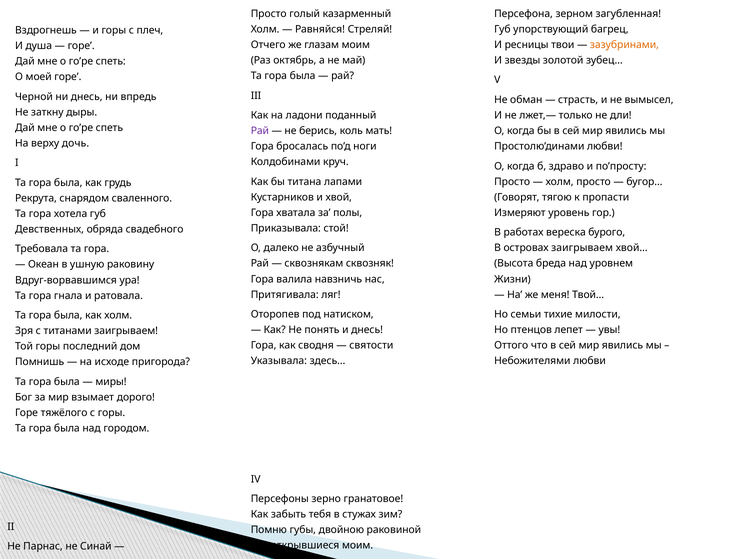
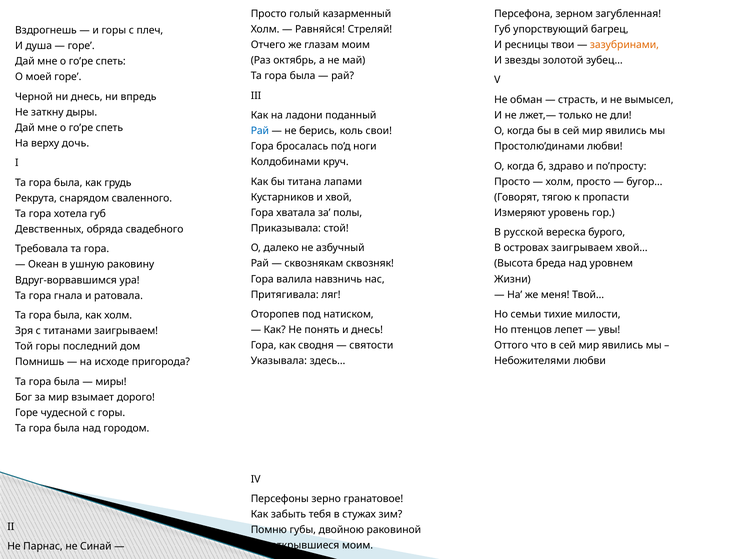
Рай colour: purple -> blue (260, 131)
мать: мать -> свои (379, 131)
работах: работах -> русской (524, 232)
тяжёлого: тяжёлого -> чудесной (64, 413)
